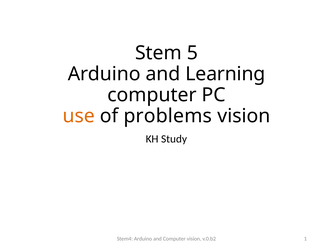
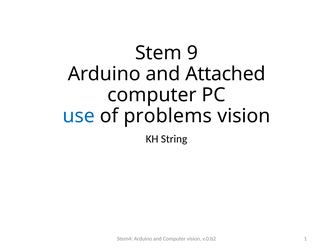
5: 5 -> 9 (192, 53)
Learning: Learning -> Attached (225, 74)
use colour: orange -> blue (79, 116)
Study: Study -> String (174, 139)
